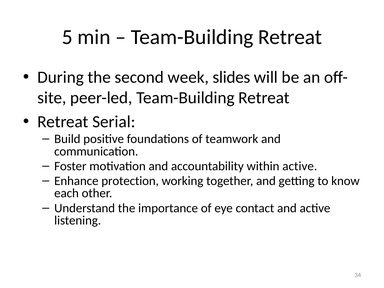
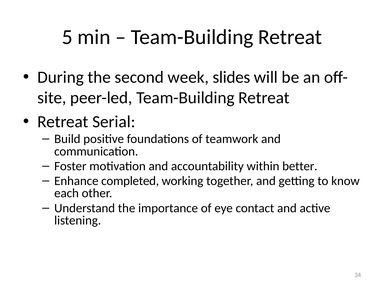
within active: active -> better (300, 166)
protection: protection -> completed (130, 181)
